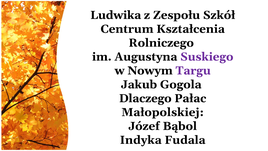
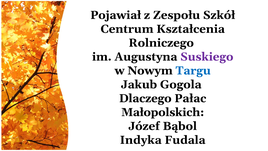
Ludwika: Ludwika -> Pojawiał (116, 15)
Targu colour: purple -> blue (193, 71)
Małopolskiej: Małopolskiej -> Małopolskich (163, 112)
